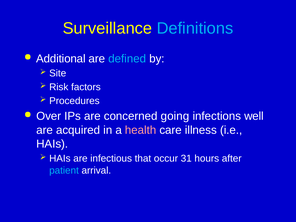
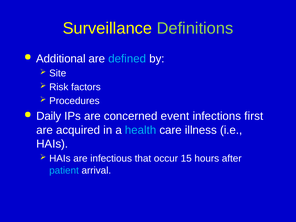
Definitions colour: light blue -> light green (195, 28)
Over: Over -> Daily (49, 116)
going: going -> event (175, 116)
well: well -> first (254, 116)
health colour: pink -> light blue (141, 130)
31: 31 -> 15 (186, 159)
